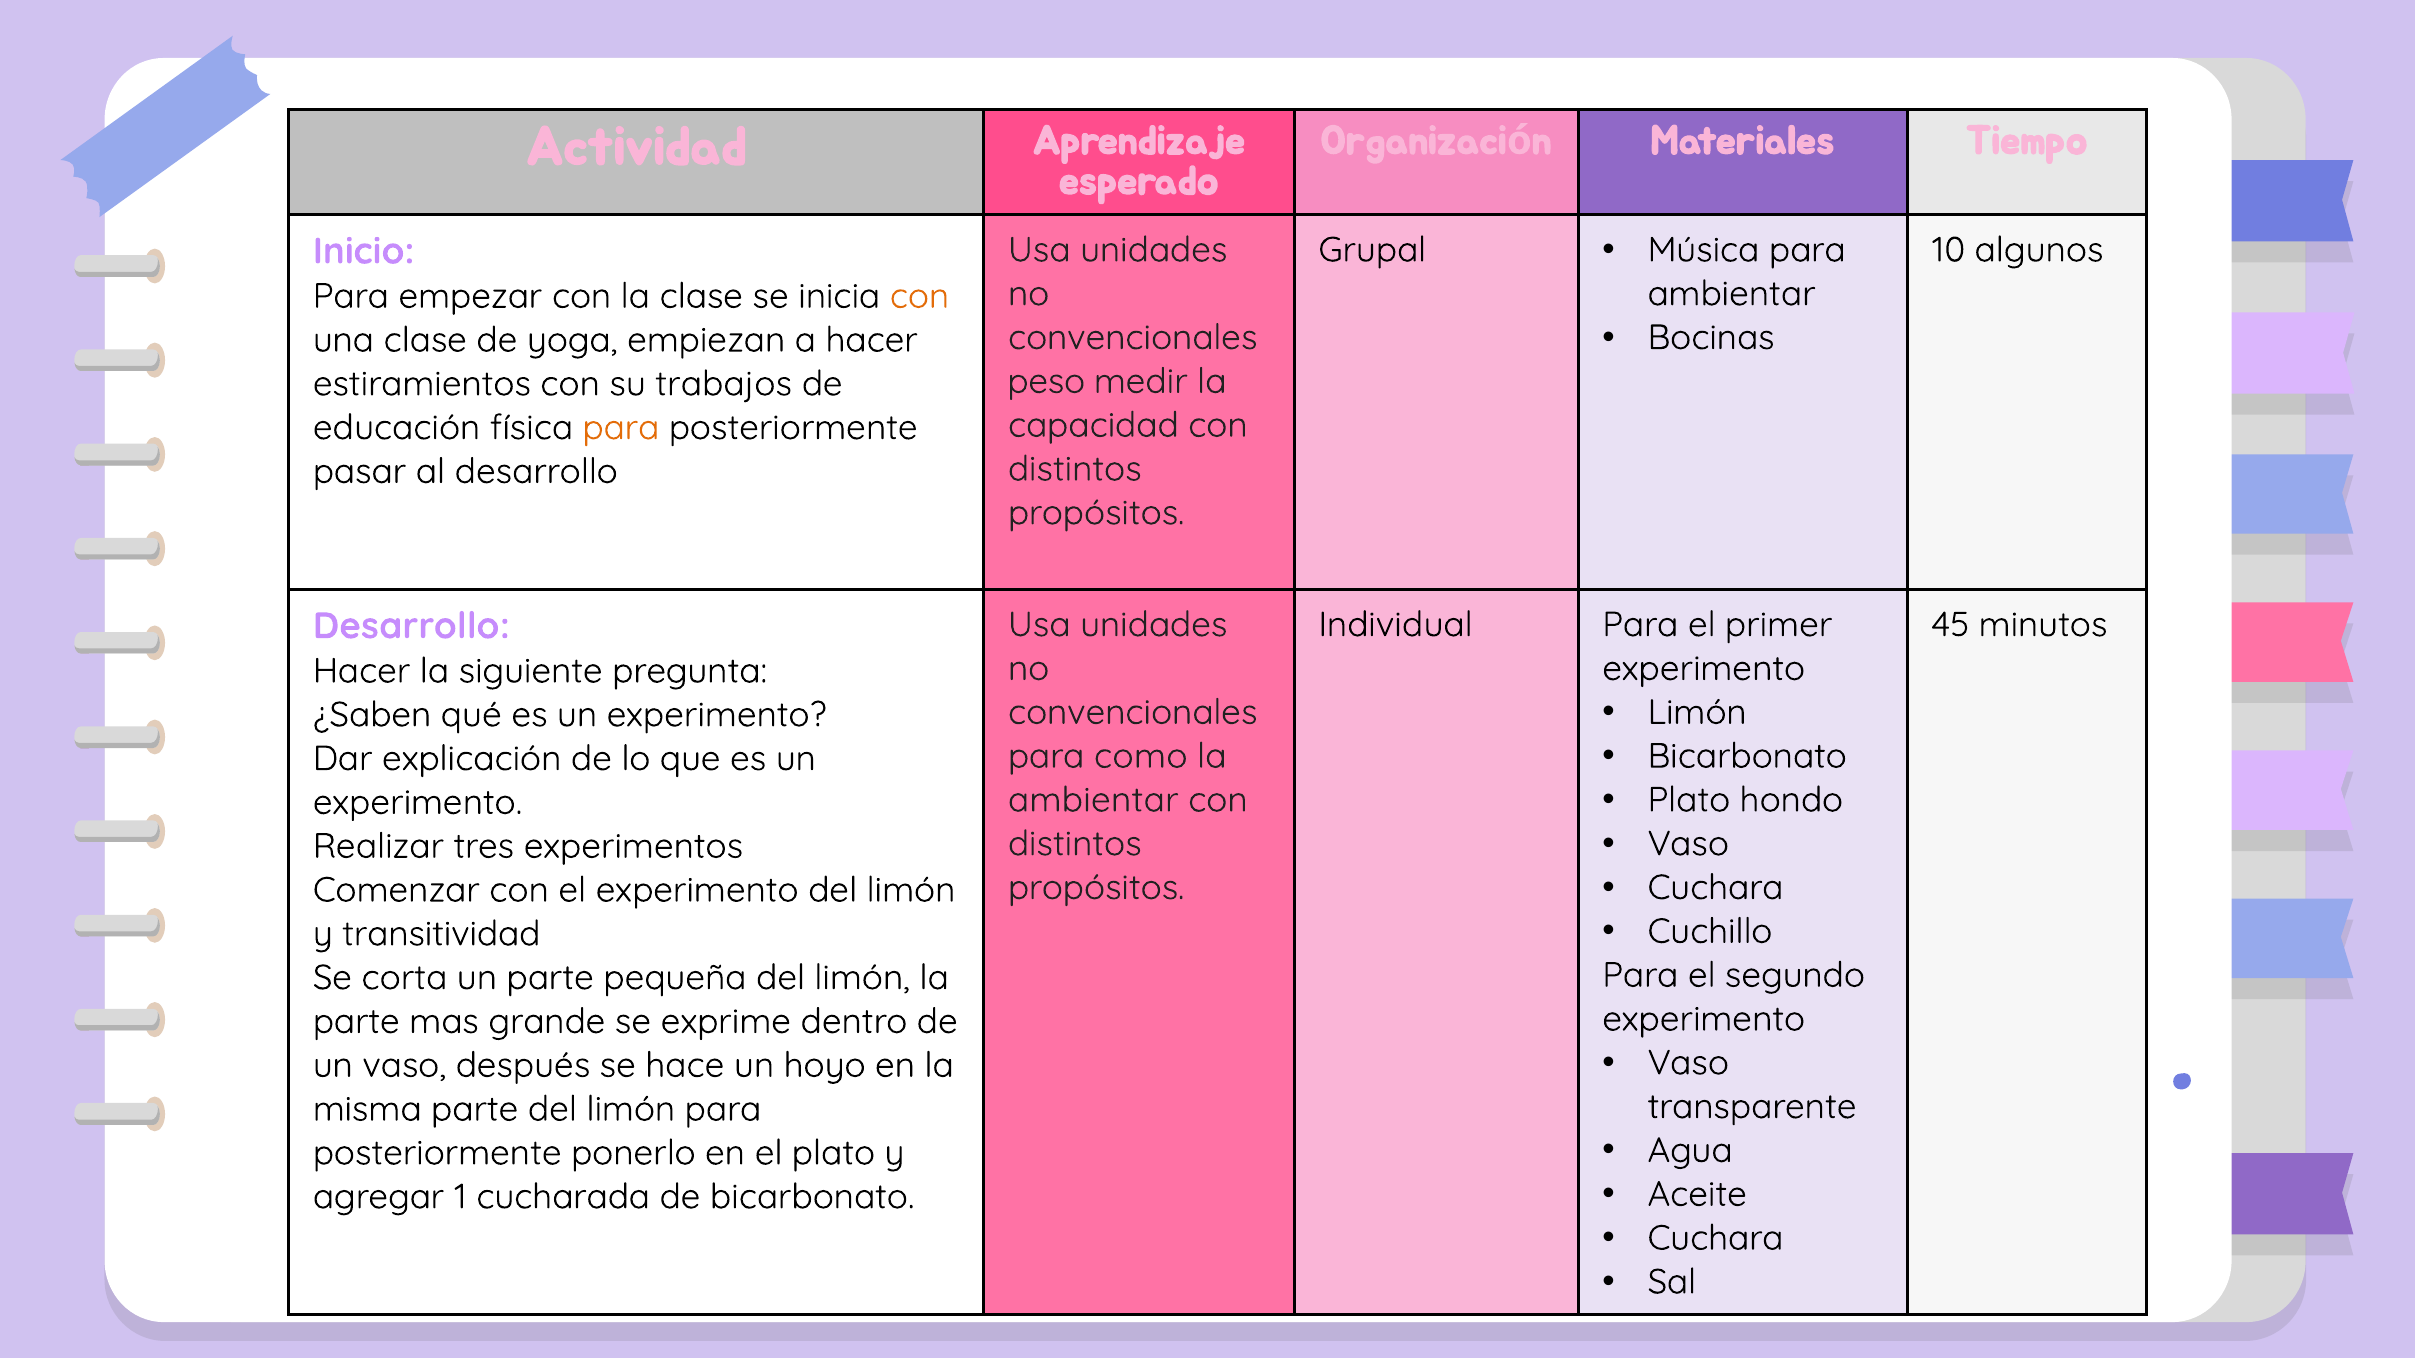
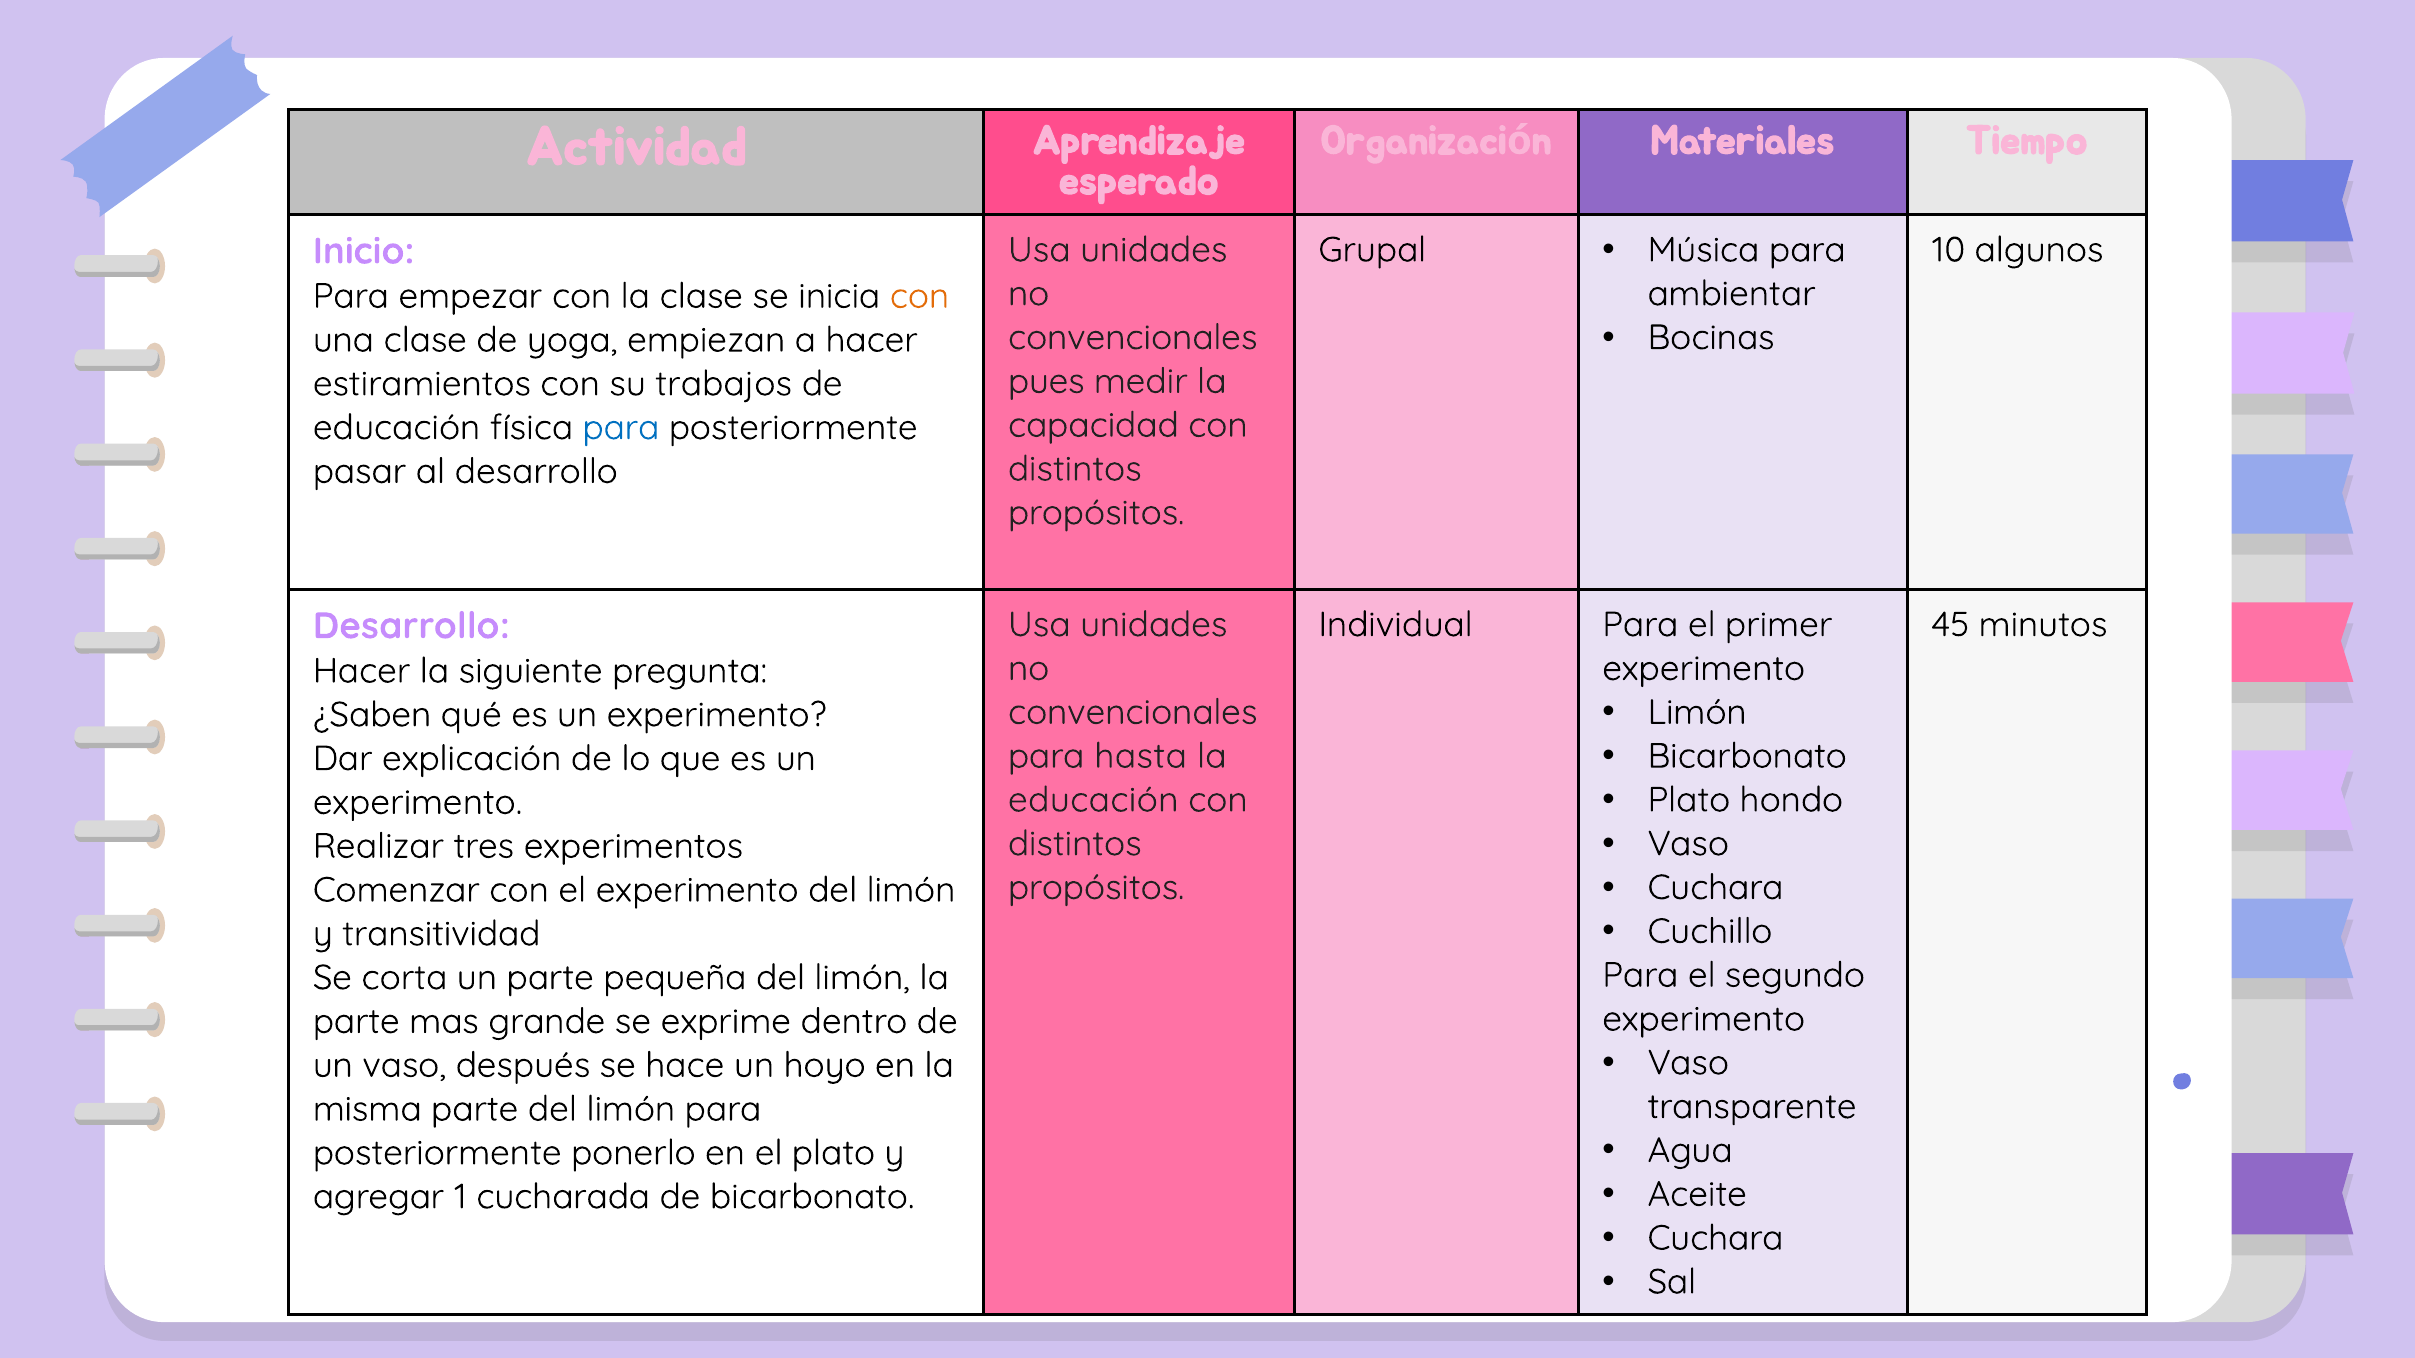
peso: peso -> pues (1046, 381)
para colour: orange -> blue (621, 428)
como: como -> hasta (1141, 756)
ambientar: ambientar -> educación (1093, 800)
